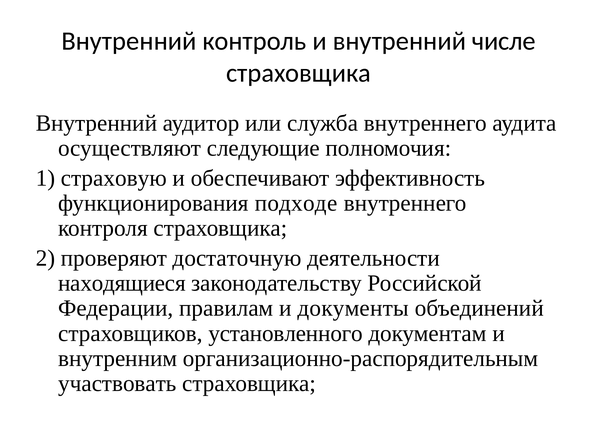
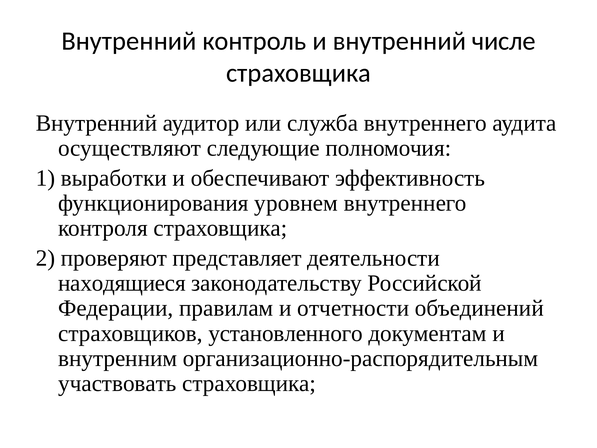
страховую: страховую -> выработки (114, 178)
подходе: подходе -> уровнем (296, 203)
достаточную: достаточную -> представляет (237, 258)
документы: документы -> отчетности (353, 308)
